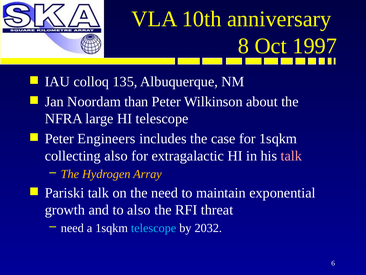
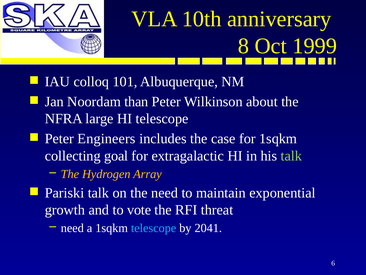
1997: 1997 -> 1999 (315, 46)
135: 135 -> 101 (125, 81)
collecting also: also -> goal (116, 156)
talk colour: pink -> light green (291, 156)
to also: also -> vote (139, 210)
2032: 2032 -> 2041 (208, 228)
